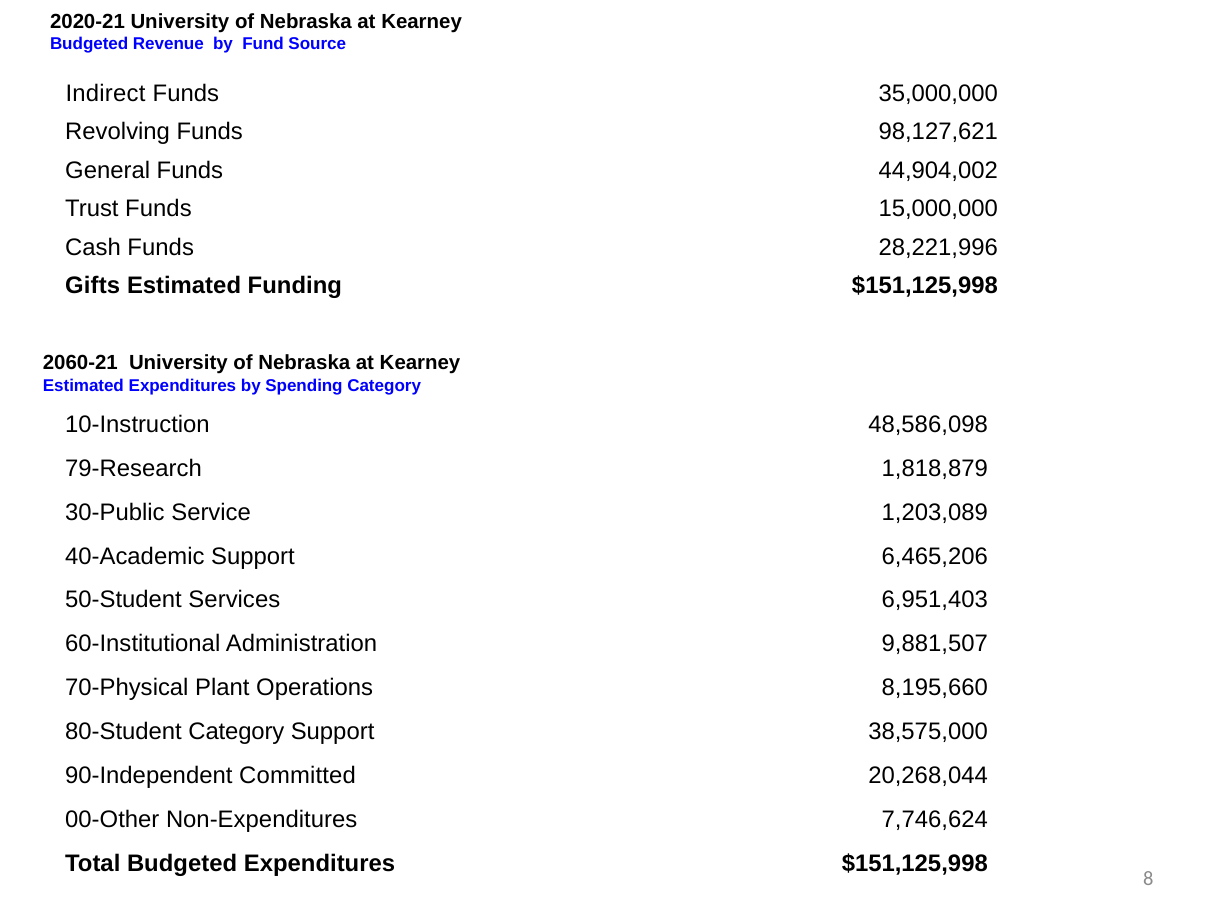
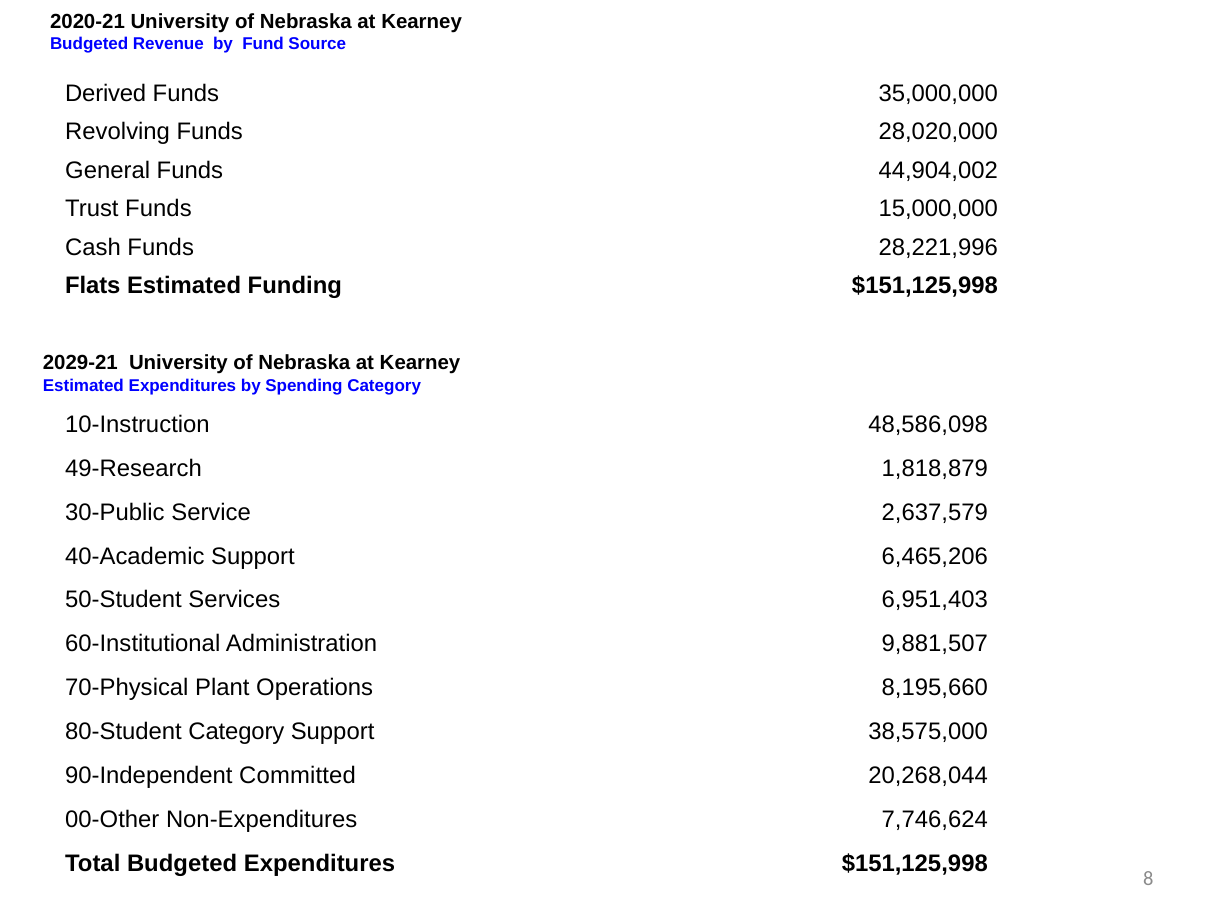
Indirect: Indirect -> Derived (106, 93)
98,127,621: 98,127,621 -> 28,020,000 (938, 132)
Gifts: Gifts -> Flats (93, 286)
2060-21: 2060-21 -> 2029-21 (80, 363)
79-Research: 79-Research -> 49-Research (133, 468)
1,203,089: 1,203,089 -> 2,637,579 (935, 512)
